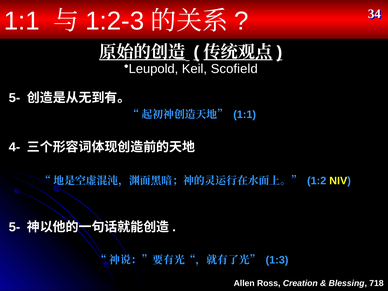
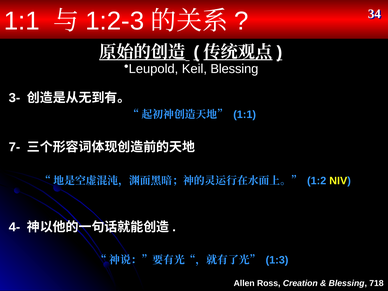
Keil Scofield: Scofield -> Blessing (234, 69)
5-: 5- -> 3- (14, 98)
4-: 4- -> 7- (14, 147)
5-: 5- -> 4- (14, 227)
